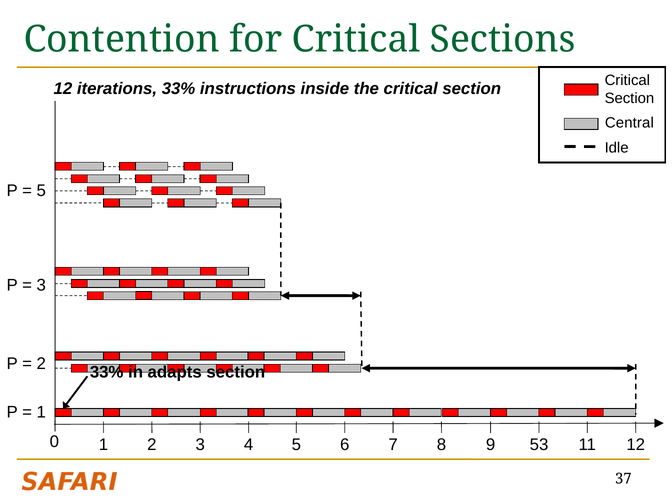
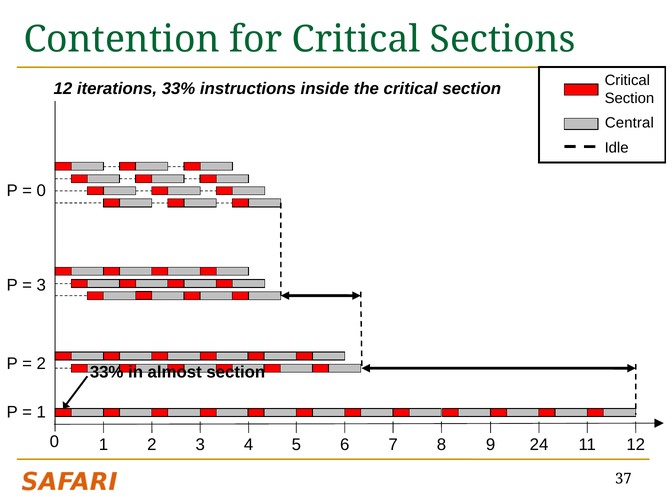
5: 5 -> 0 (41, 190)
adapts: adapts -> almost (175, 372)
53: 53 -> 24 (539, 445)
